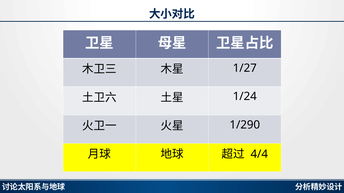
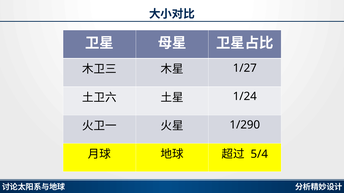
4/4: 4/4 -> 5/4 (259, 155)
